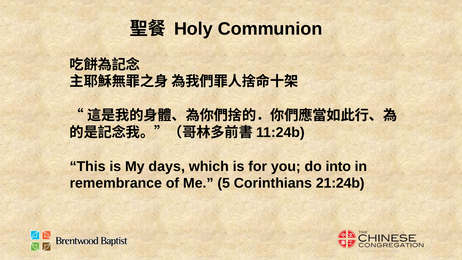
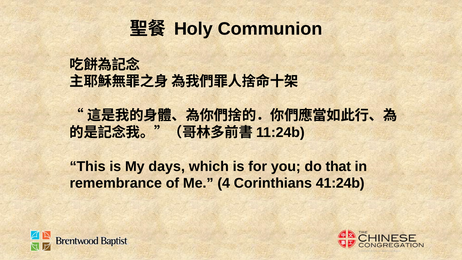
into: into -> that (338, 166)
5: 5 -> 4 (224, 183)
21:24b: 21:24b -> 41:24b (340, 183)
